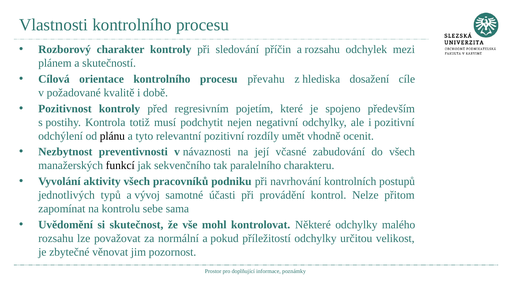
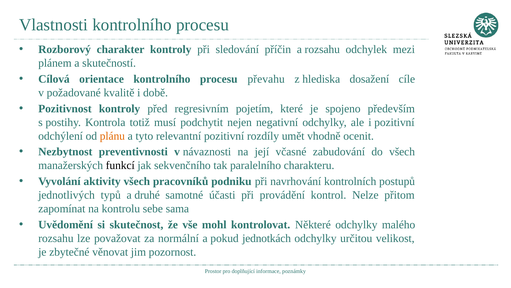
plánu colour: black -> orange (112, 136)
vývoj: vývoj -> druhé (147, 195)
příležitostí: příležitostí -> jednotkách (267, 238)
